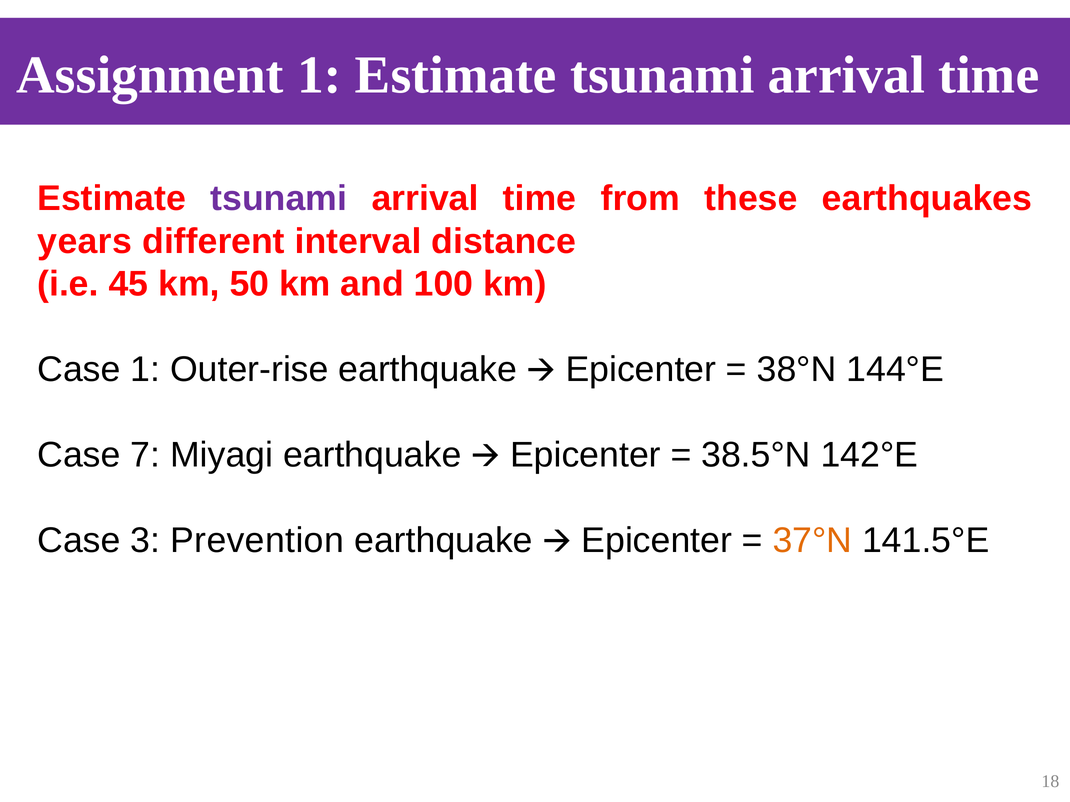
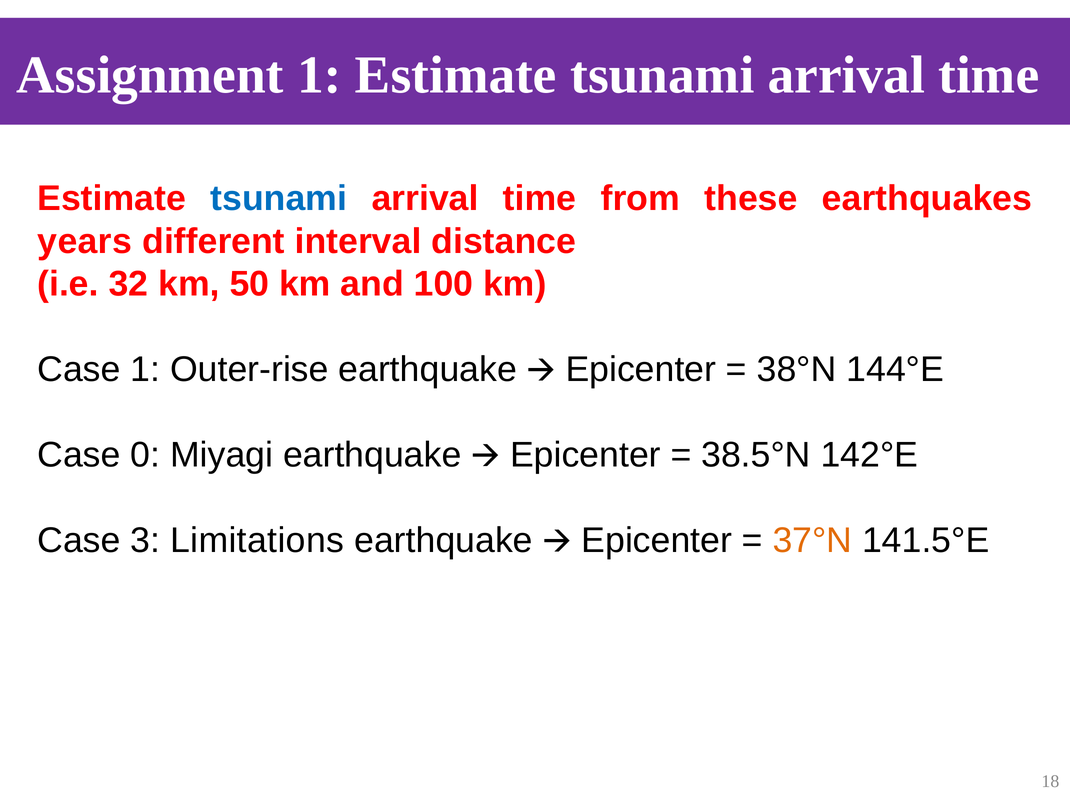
tsunami colour: purple -> blue (279, 199)
45: 45 -> 32 (128, 284)
7: 7 -> 0 (145, 455)
Prevention: Prevention -> Limitations (257, 541)
